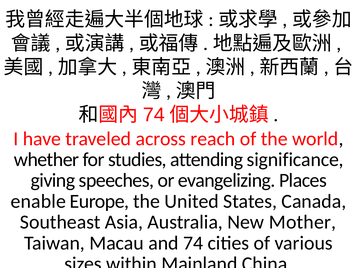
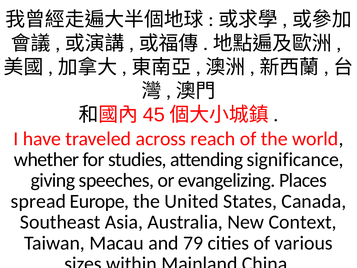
74: 74 -> 45 (154, 115)
enable: enable -> spread (38, 201)
Mother: Mother -> Context (303, 222)
and 74: 74 -> 79 (193, 243)
